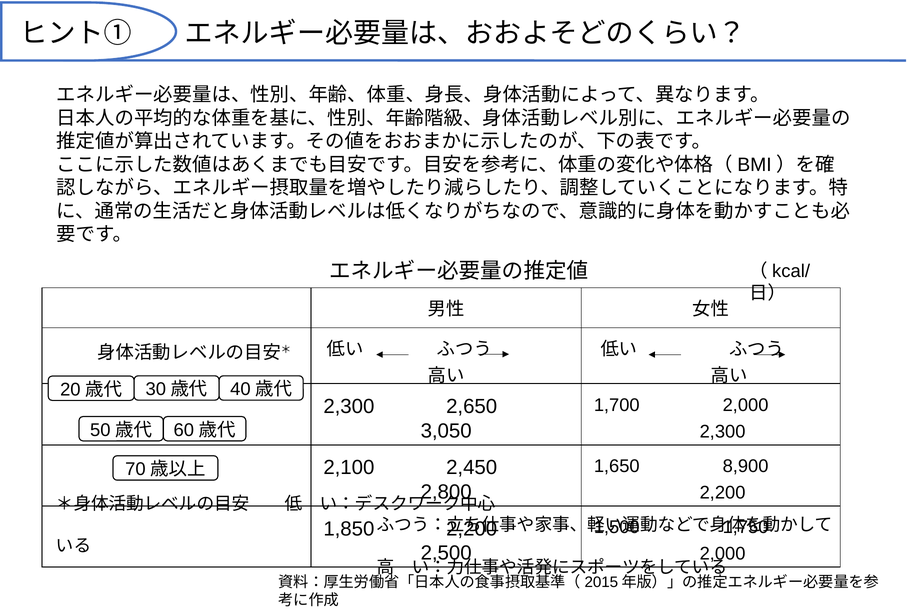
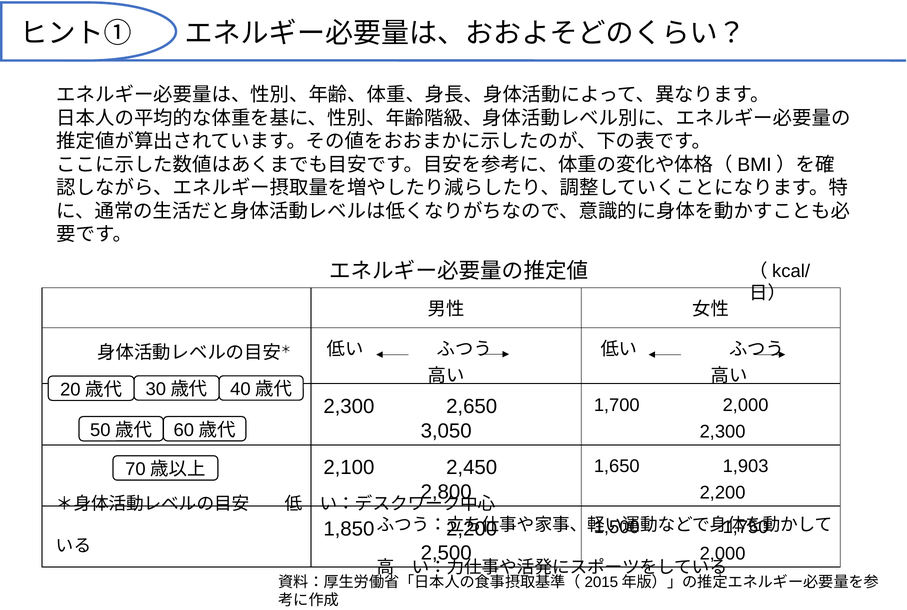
8,900: 8,900 -> 1,903 (746, 467)
